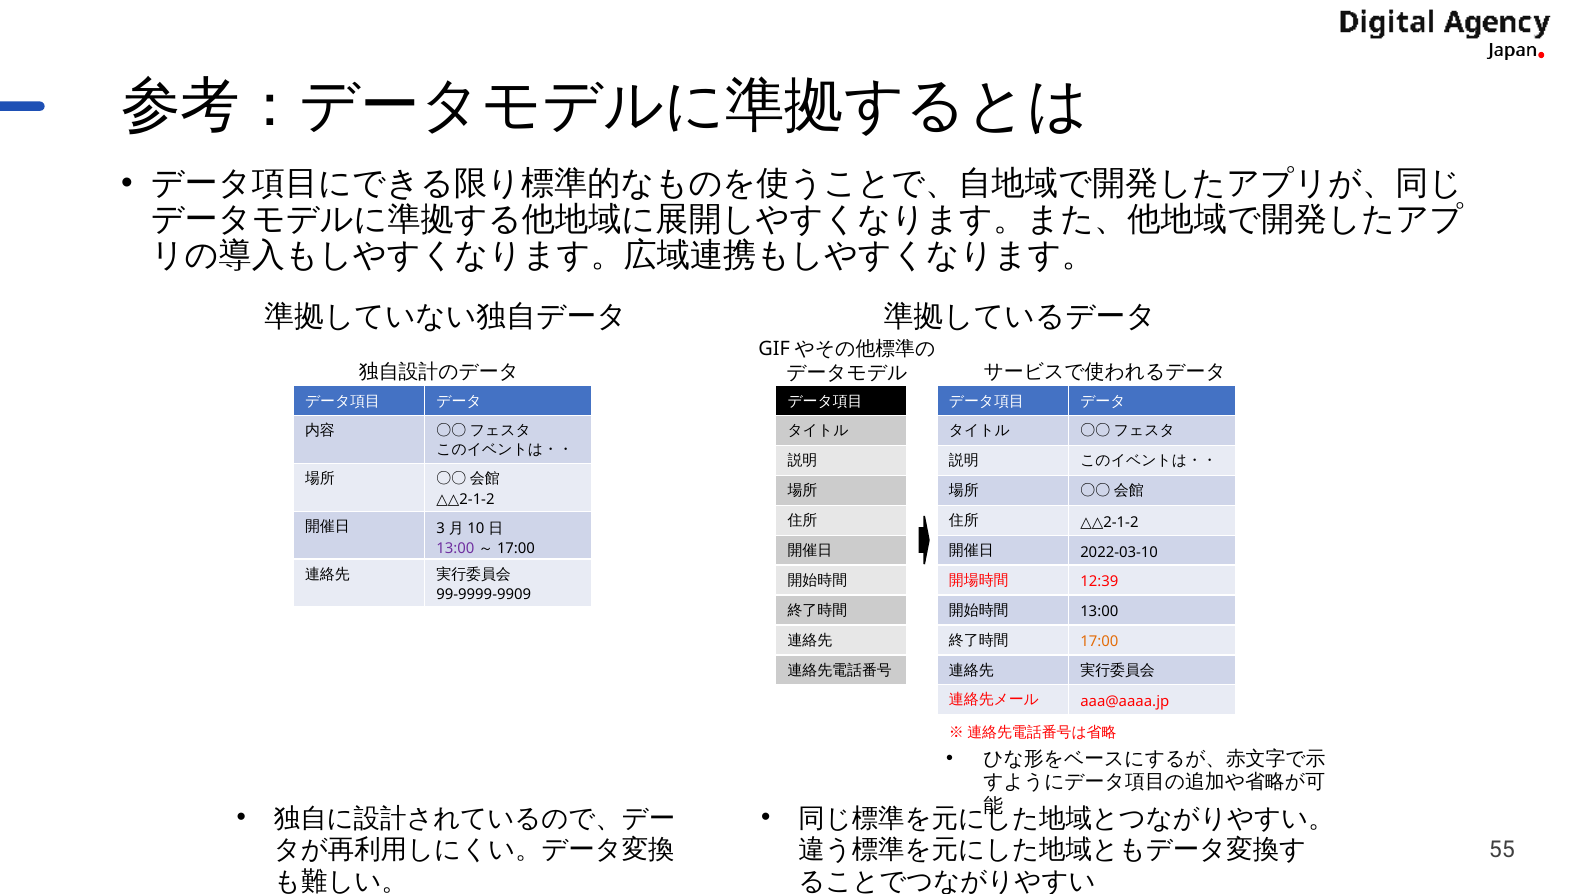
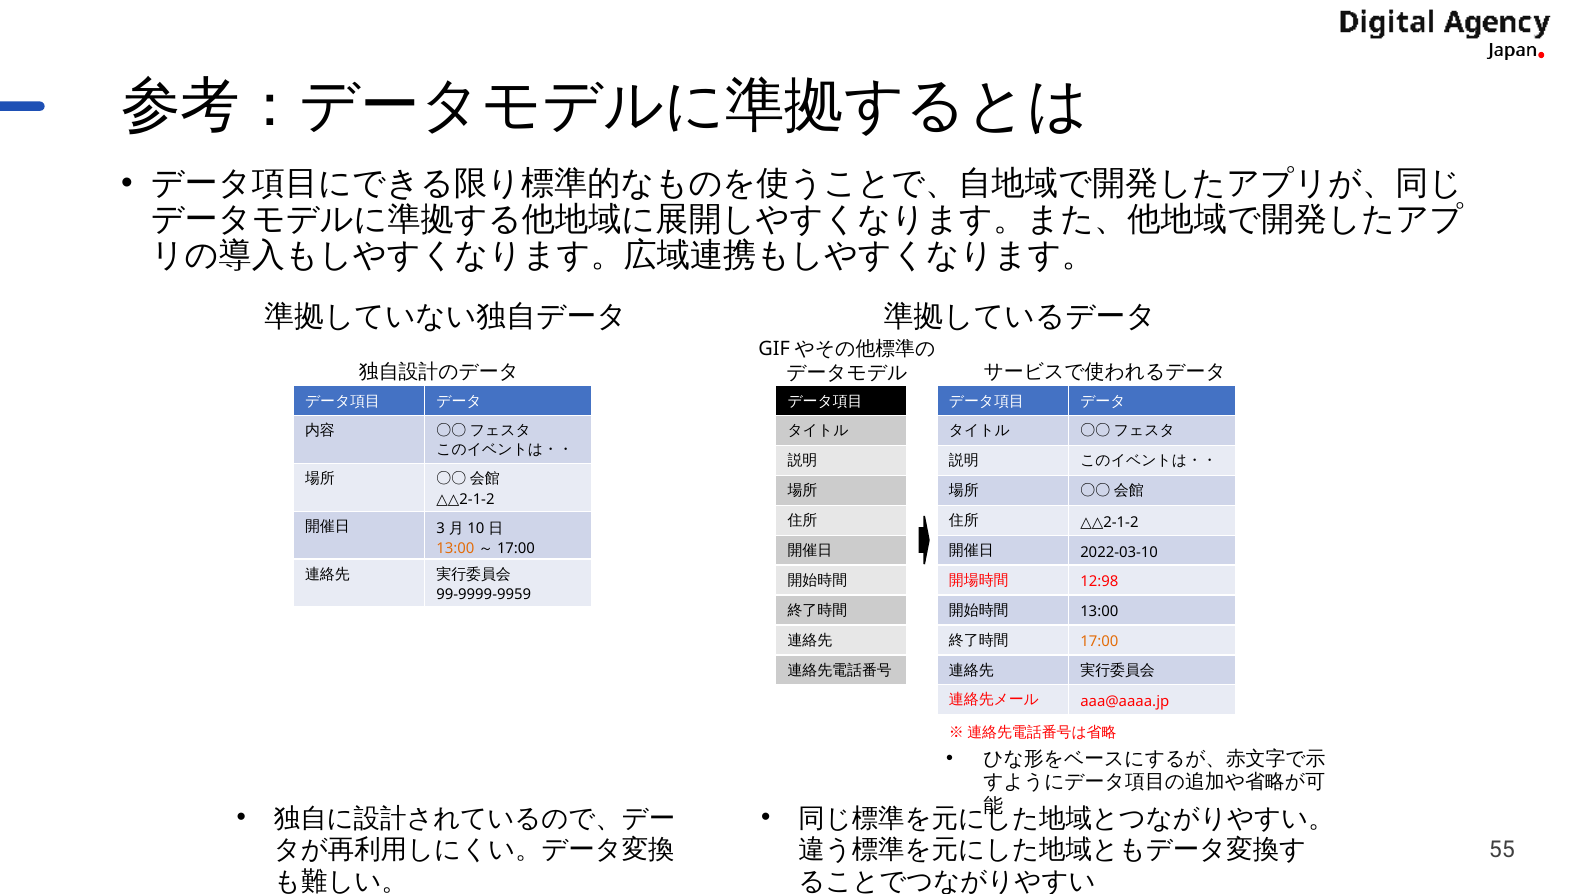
13:00 colour: purple -> orange (455, 548)
12:39: 12:39 -> 12:98 (1099, 582)
99-9999-9909: 99-9999-9909 -> 99-9999-9959 (484, 595)
